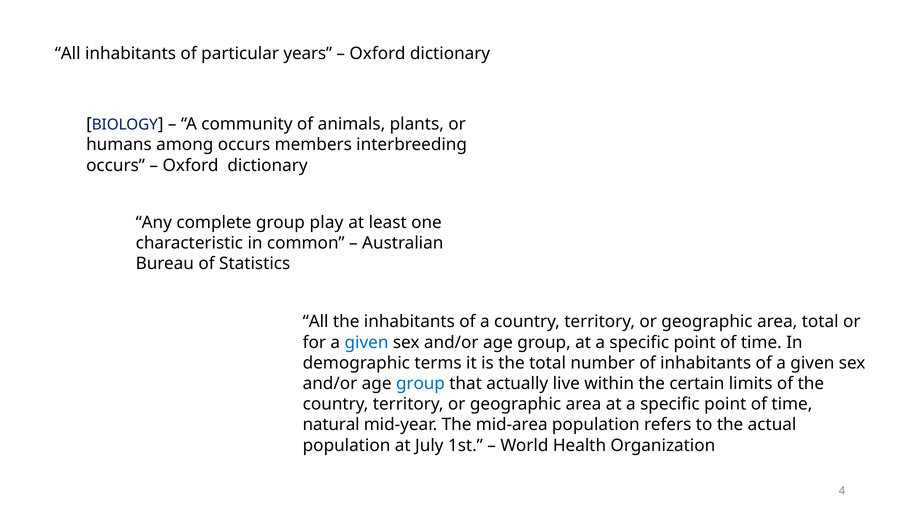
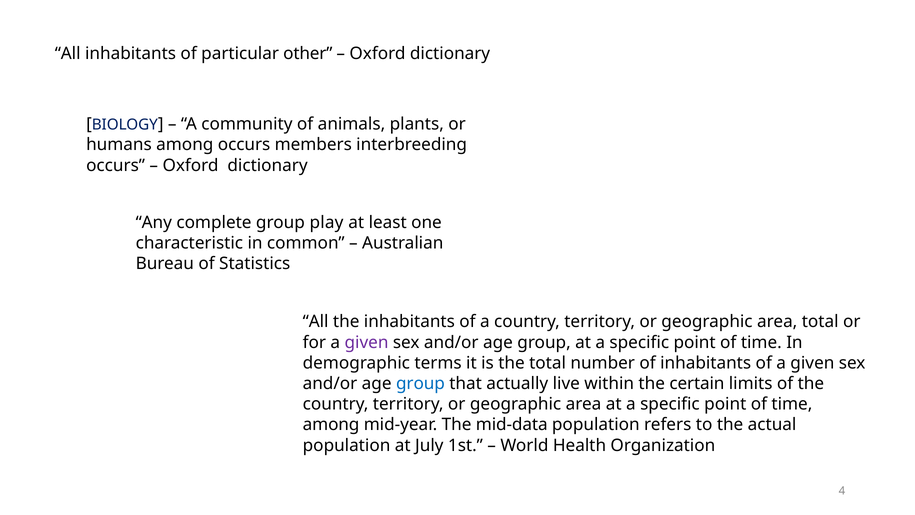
years: years -> other (308, 54)
given colour: blue -> purple (367, 342)
natural: natural -> among (331, 425)
mid-area: mid-area -> mid-data (512, 425)
